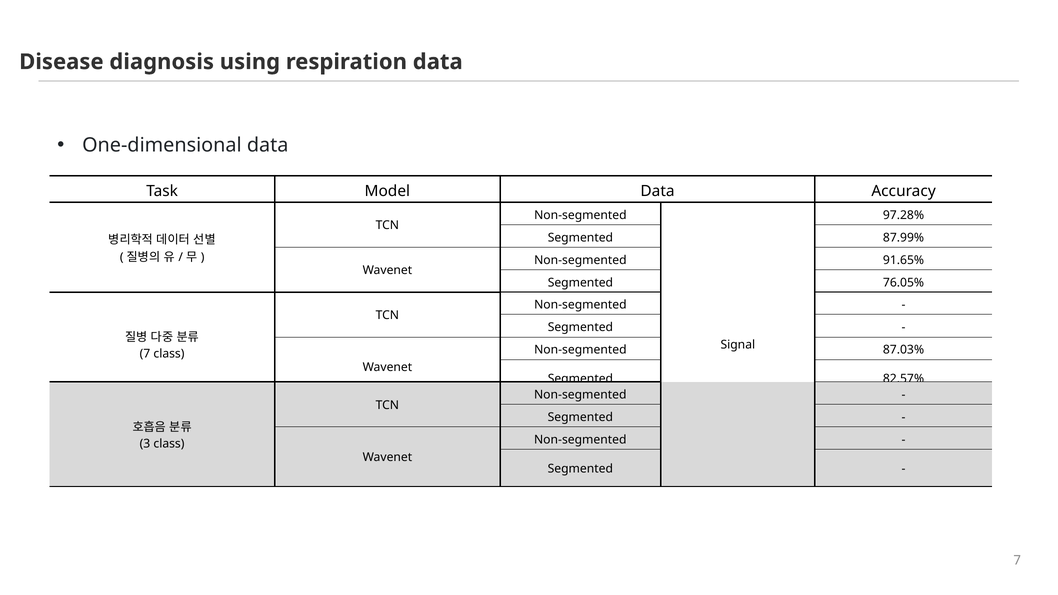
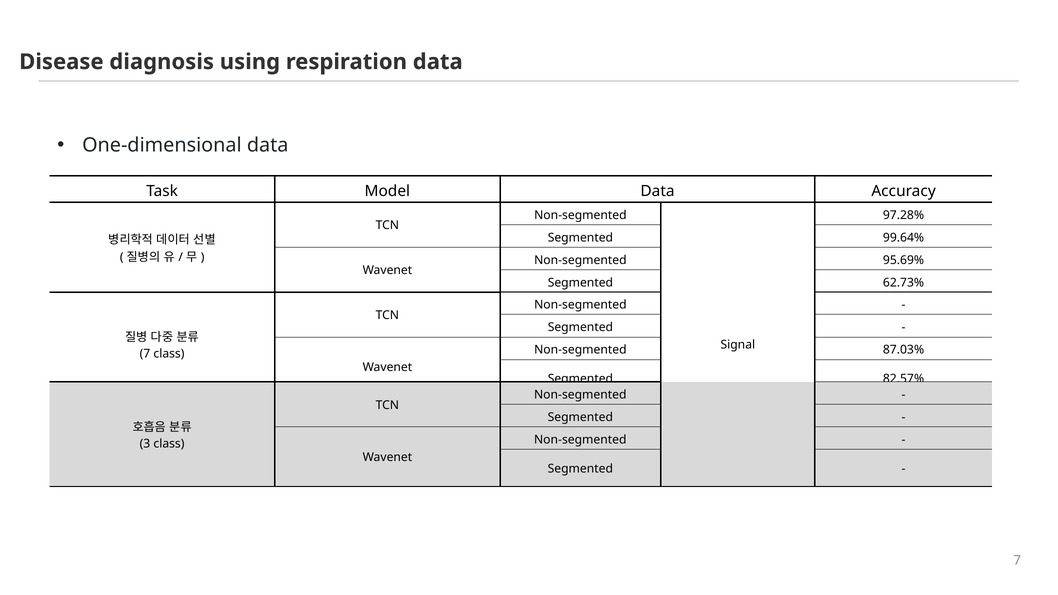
87.99%: 87.99% -> 99.64% (904, 238)
91.65%: 91.65% -> 95.69% (904, 260)
76.05%: 76.05% -> 62.73% (904, 283)
